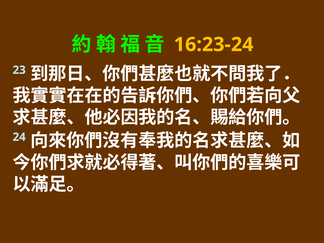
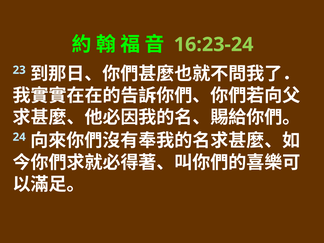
16:23-24 colour: yellow -> light green (214, 45)
